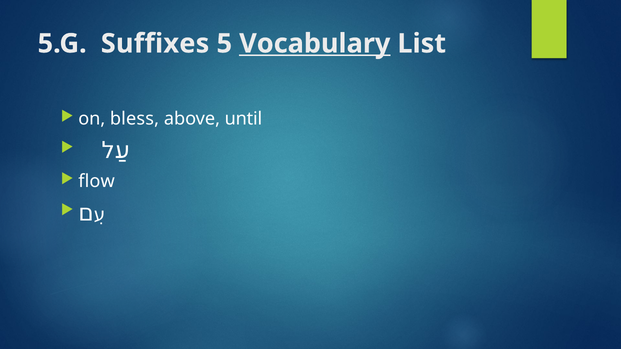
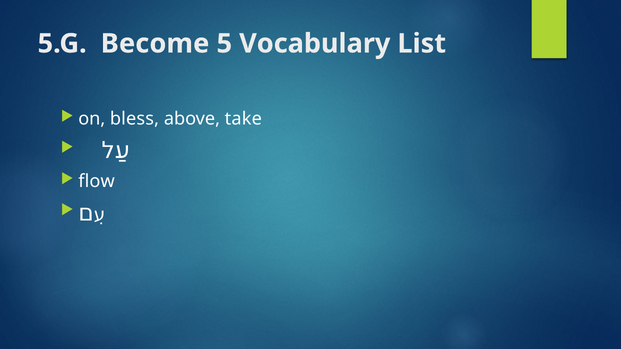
Suffixes: Suffixes -> Become (155, 44)
Vocabulary underline: present -> none (315, 44)
until: until -> take (243, 119)
